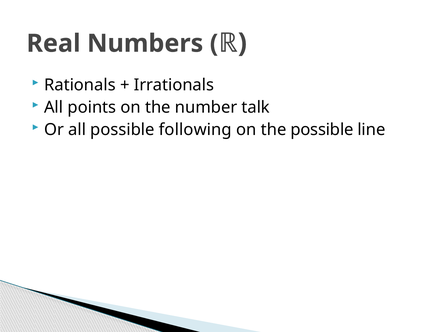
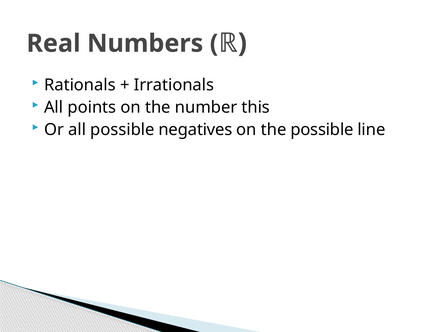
talk: talk -> this (256, 107)
following: following -> negatives (195, 130)
